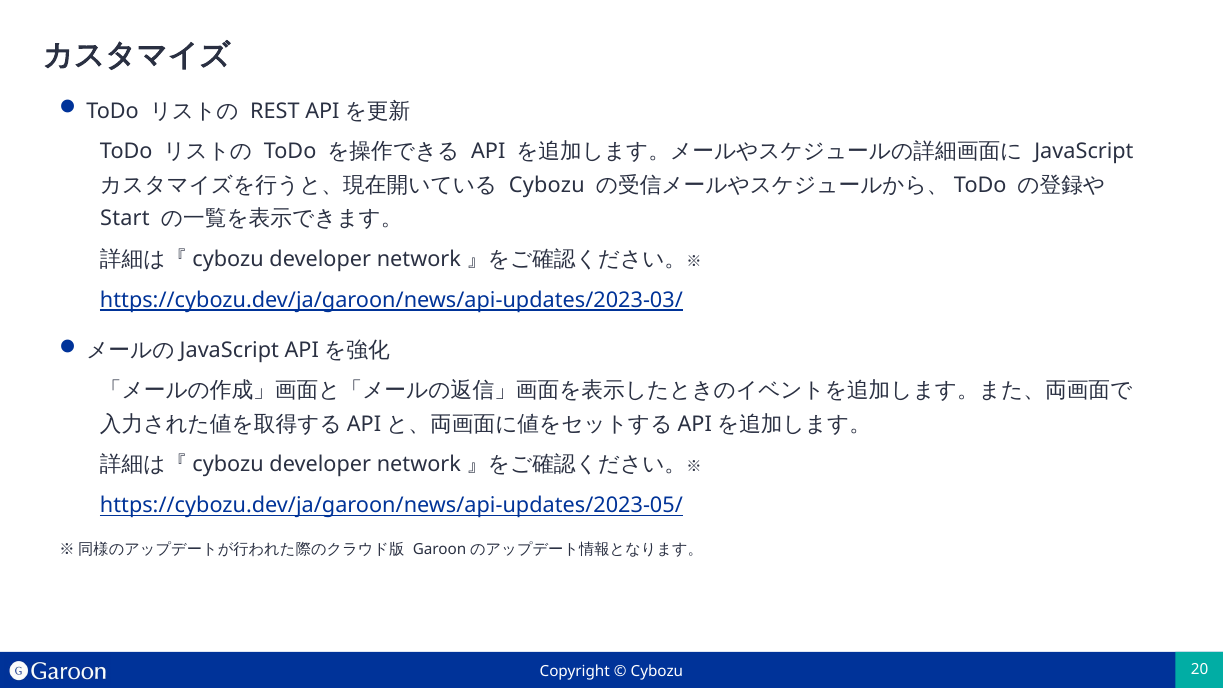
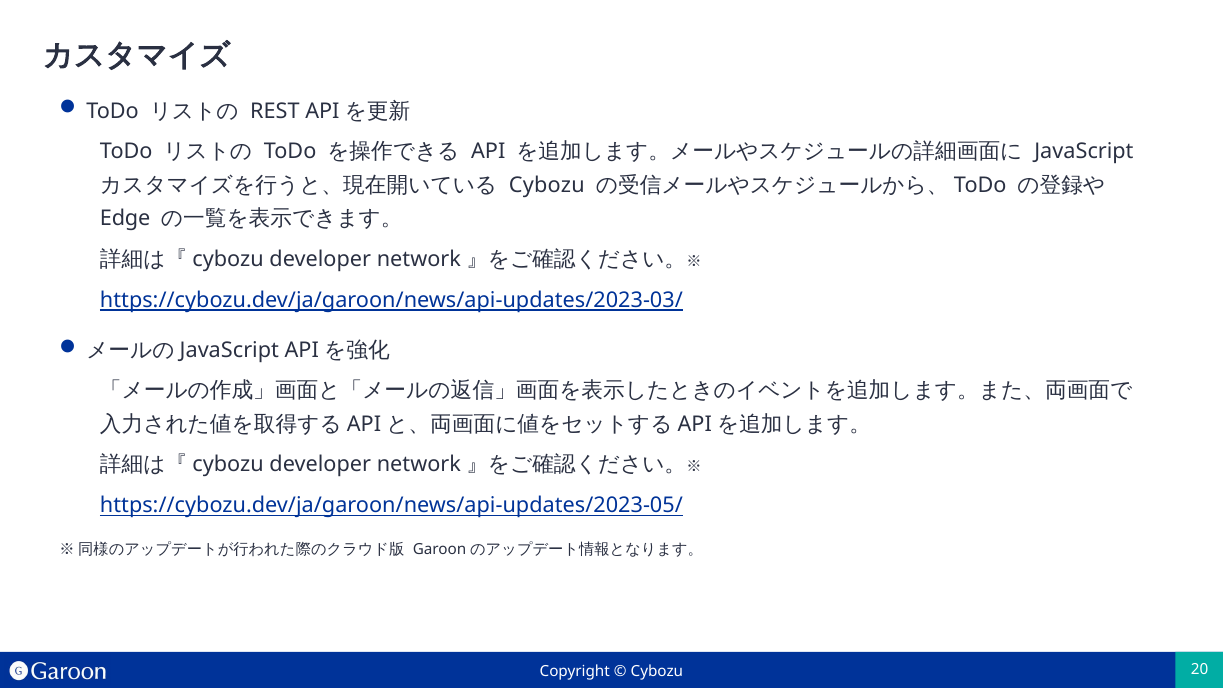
Start: Start -> Edge (125, 219)
